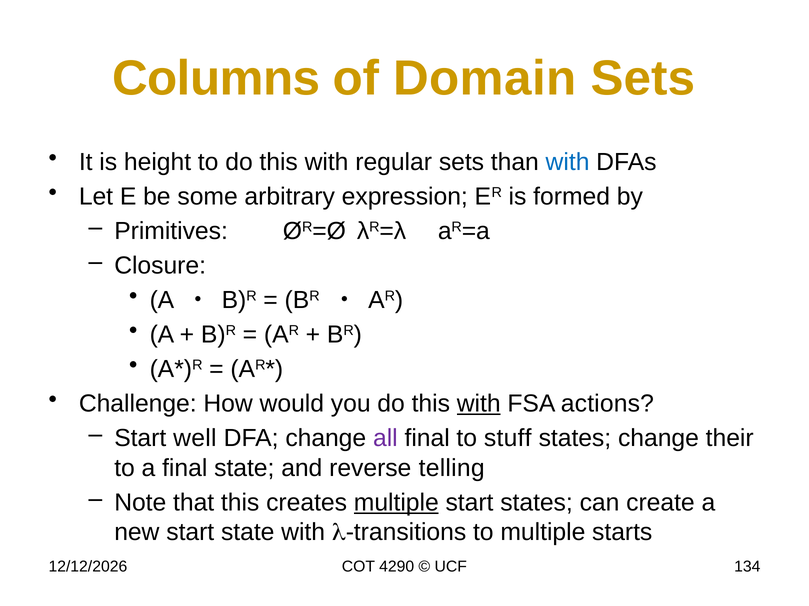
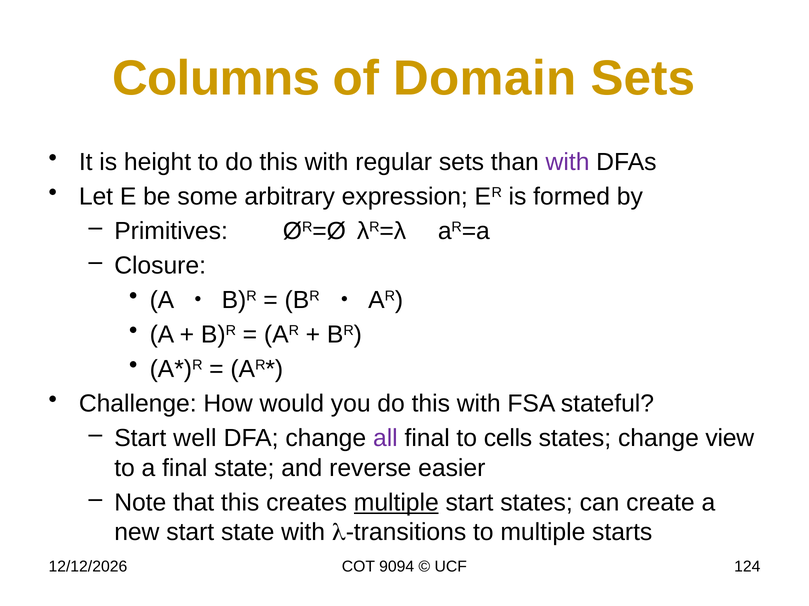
with colour: blue -> purple (568, 162)
with underline: present -> none (479, 404)
actions: actions -> stateful (607, 404)
stuff: stuff -> cells (508, 439)
their: their -> view (730, 439)
telling: telling -> easier (452, 469)
4290: 4290 -> 9094 (397, 567)
134: 134 -> 124 (747, 567)
